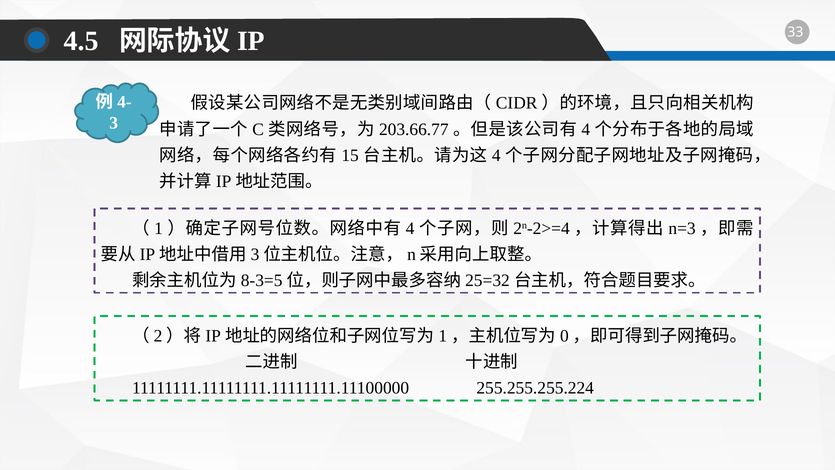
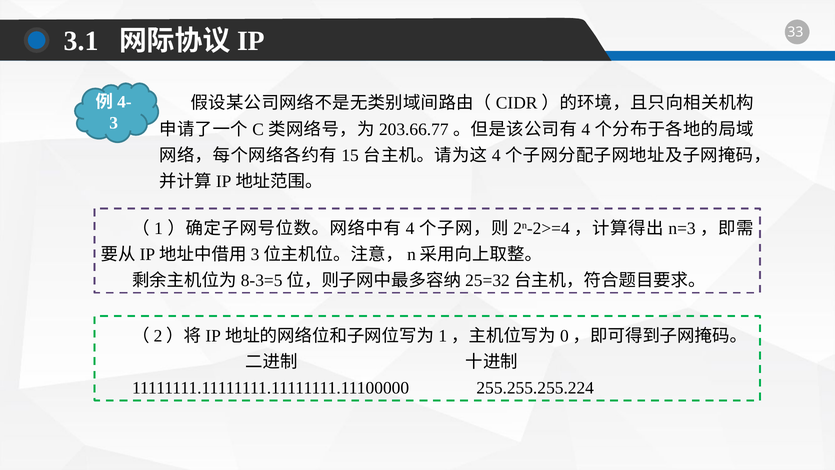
4.5: 4.5 -> 3.1 (81, 41)
